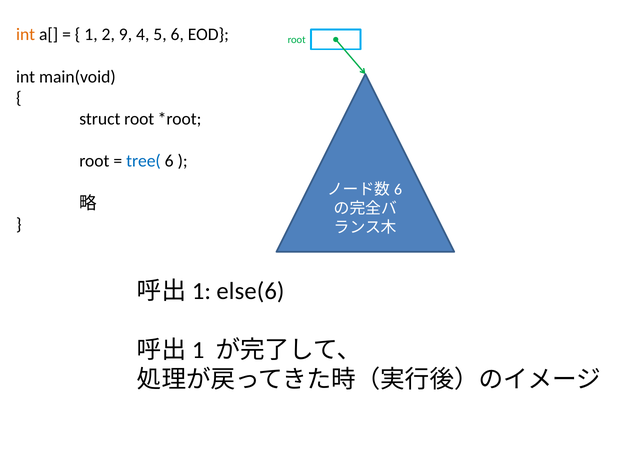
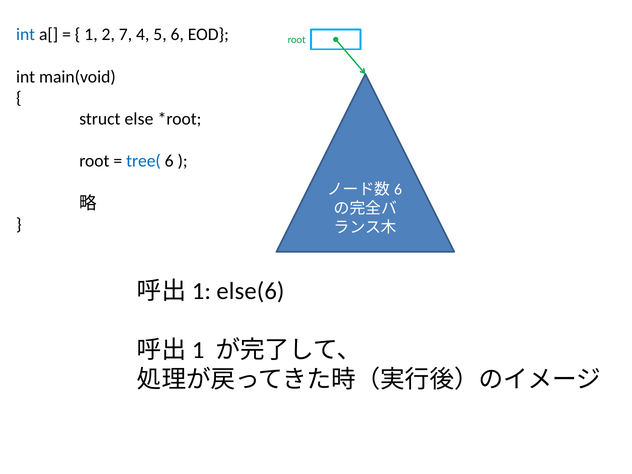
int colour: orange -> blue (26, 35)
9: 9 -> 7 (125, 35)
struct root: root -> else (139, 119)
